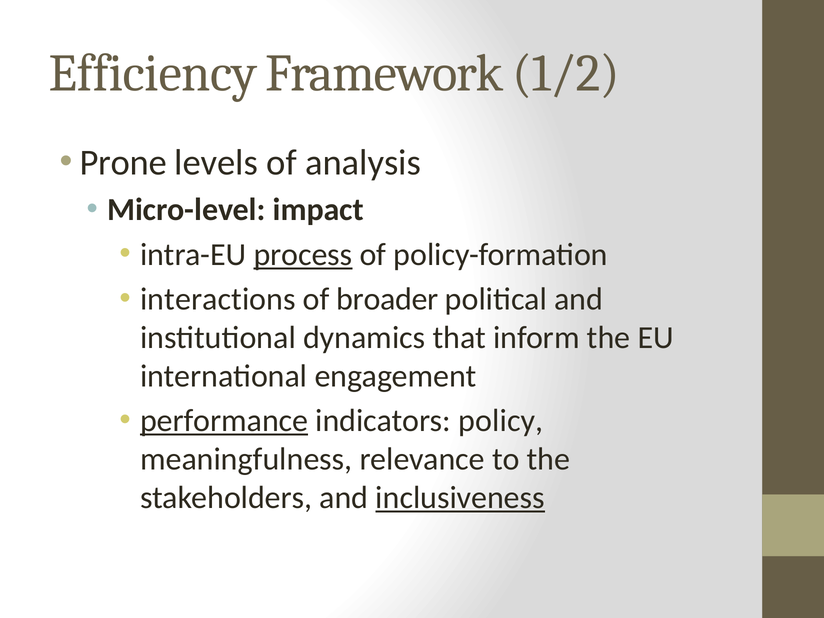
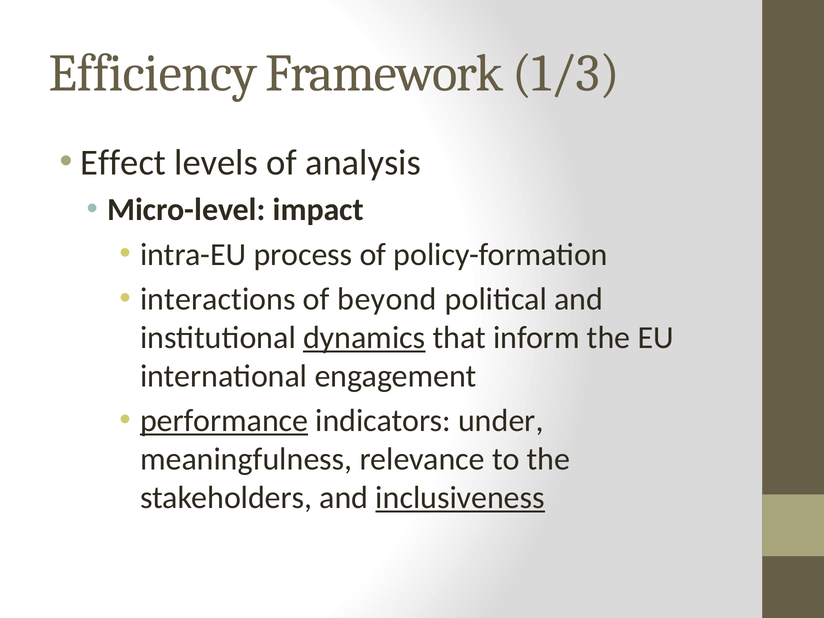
1/2: 1/2 -> 1/3 (566, 73)
Prone: Prone -> Effect (123, 162)
process underline: present -> none (303, 255)
broader: broader -> beyond (387, 299)
dynamics underline: none -> present (364, 338)
policy: policy -> under (501, 421)
